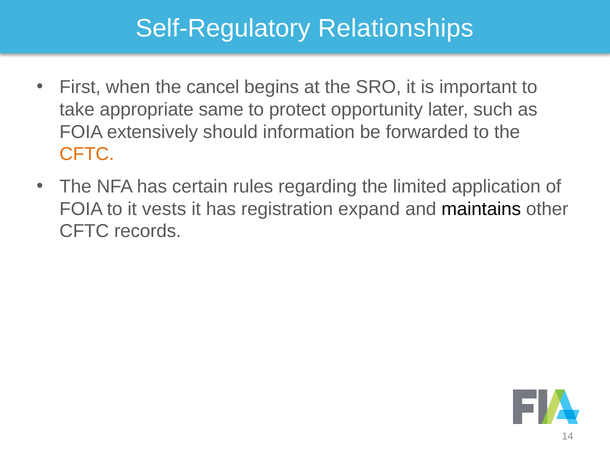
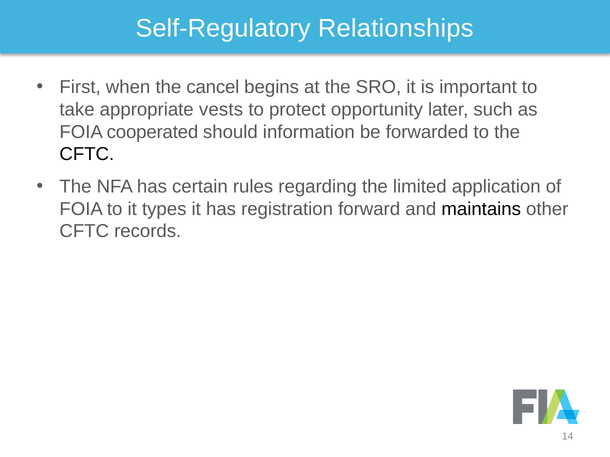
same: same -> vests (221, 110)
extensively: extensively -> cooperated (153, 132)
CFTC colour: orange -> black (87, 154)
vests: vests -> types (164, 209)
expand: expand -> forward (369, 209)
